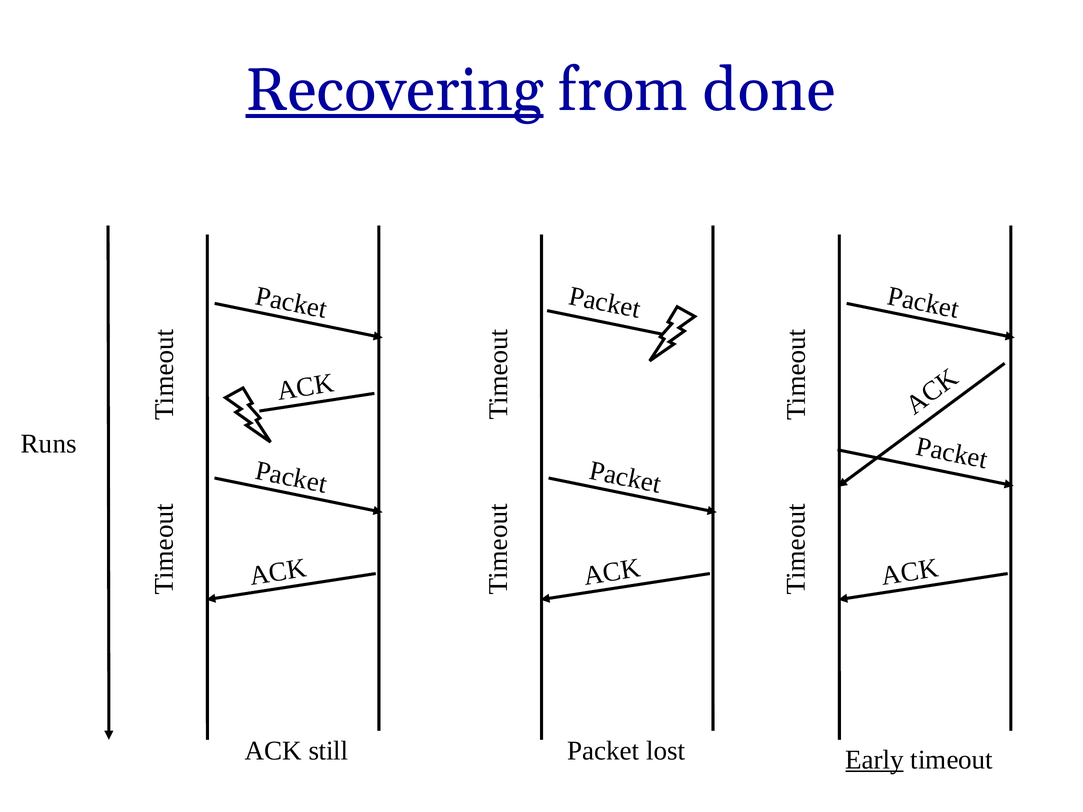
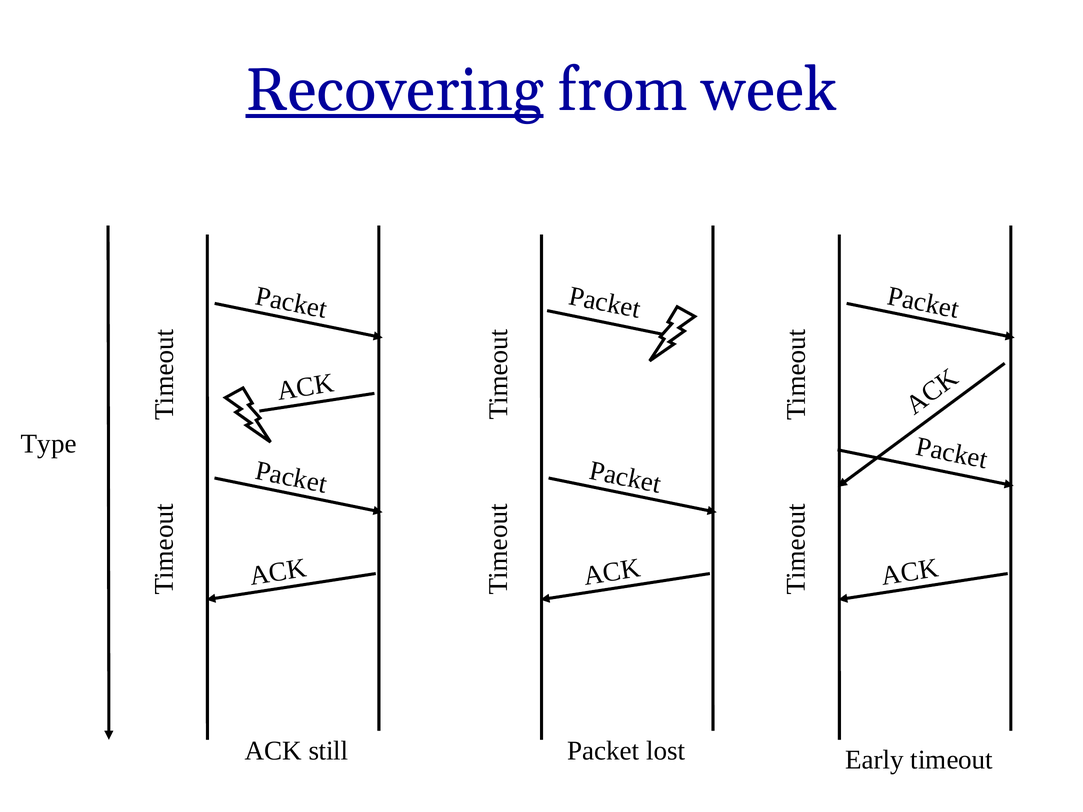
done: done -> week (769, 90)
Runs: Runs -> Type (49, 444)
Early underline: present -> none (874, 760)
